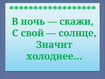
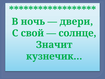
скажи: скажи -> двери (76, 22)
холоднее…: холоднее… -> кузнечик… (54, 56)
